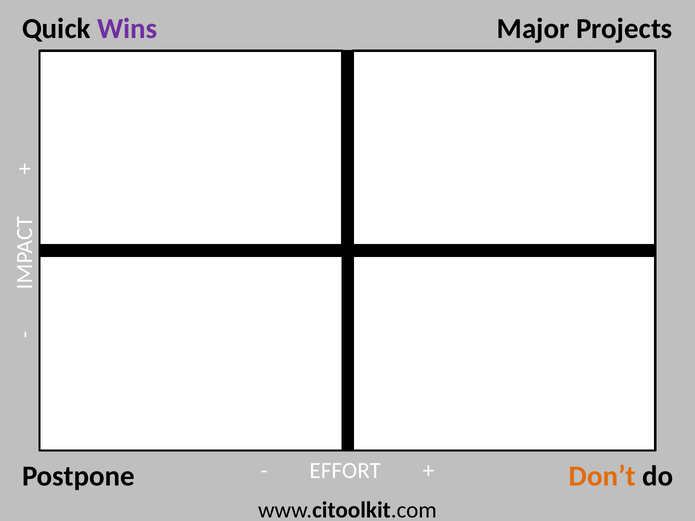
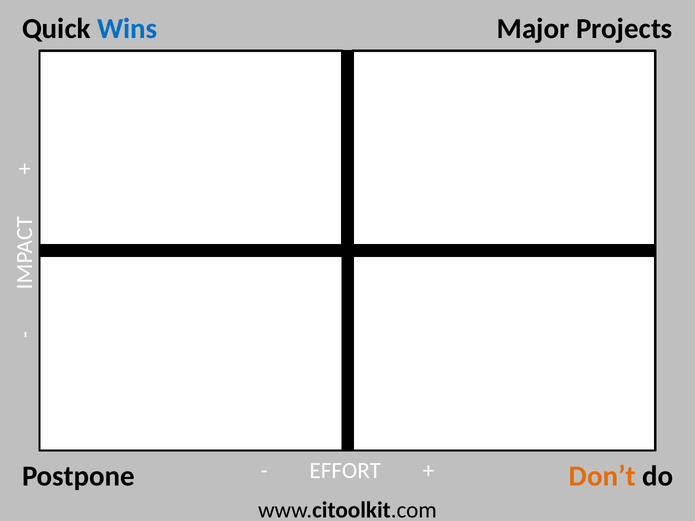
Wins colour: purple -> blue (127, 29)
